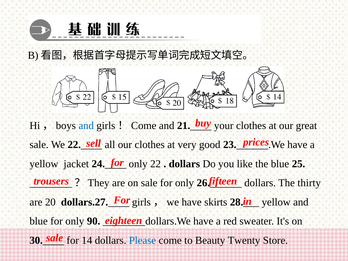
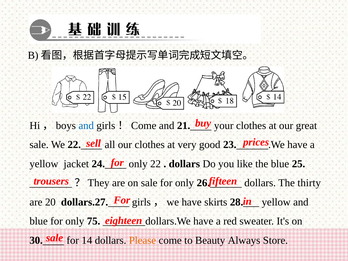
90: 90 -> 75 (94, 221)
Please colour: blue -> orange (143, 240)
Twenty: Twenty -> Always (244, 240)
